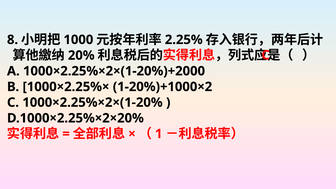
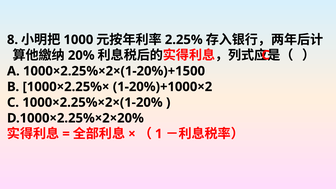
1000×2.25%×2×(1-20%)+2000: 1000×2.25%×2×(1-20%)+2000 -> 1000×2.25%×2×(1-20%)+1500 (114, 71)
